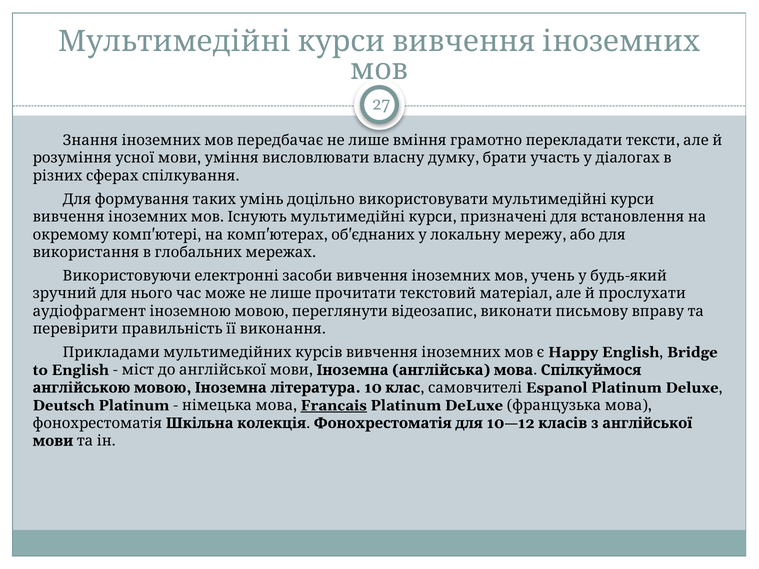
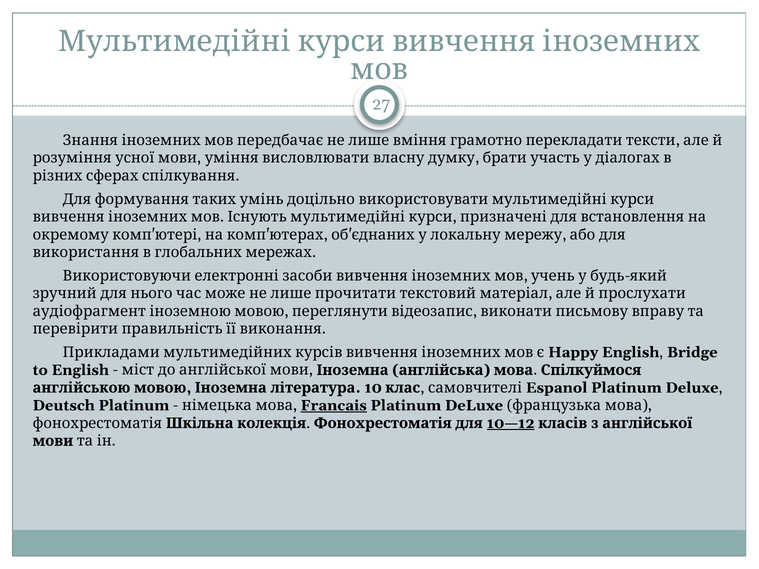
10—12 underline: none -> present (511, 423)
